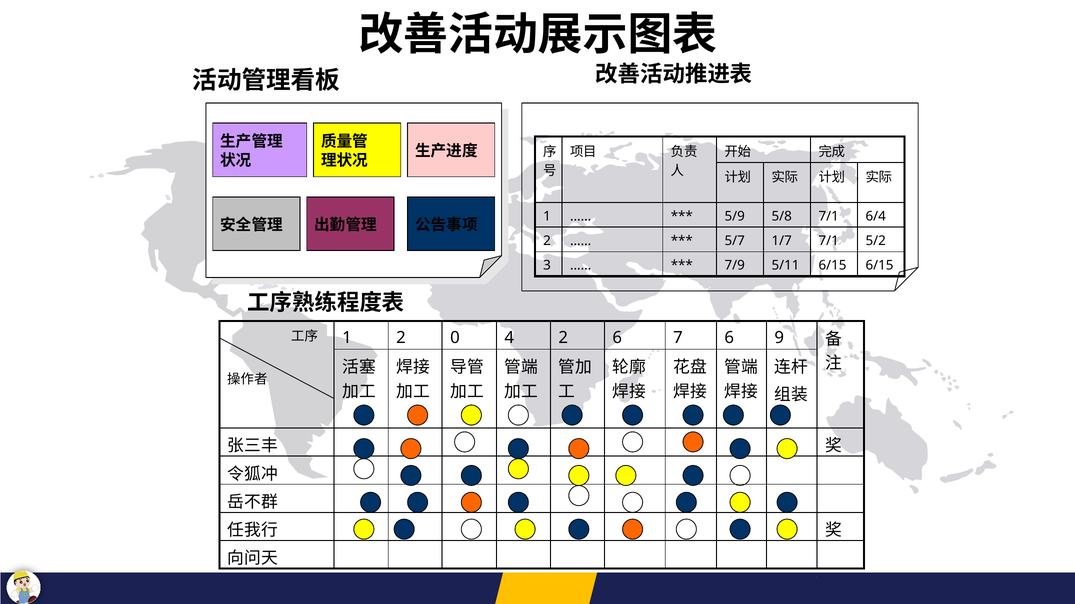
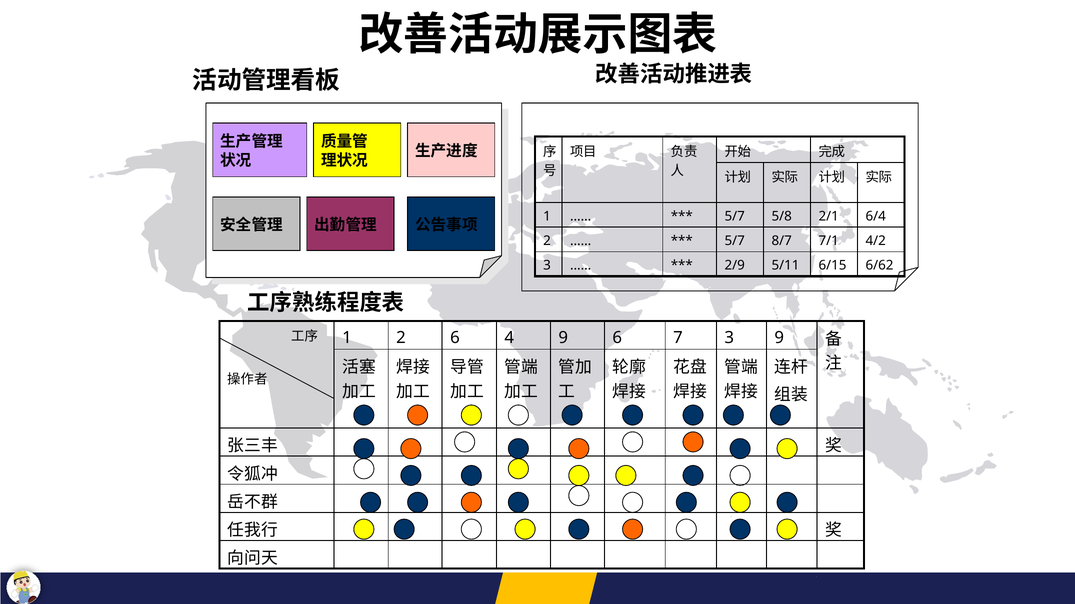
5/9: 5/9 -> 5/7 (735, 217)
5/8 7/1: 7/1 -> 2/1 (829, 217)
1/7: 1/7 -> 8/7 (782, 241)
5/2: 5/2 -> 4/2 (876, 241)
7/9: 7/9 -> 2/9 (735, 266)
6/15 6/15: 6/15 -> 6/62 (880, 266)
2 0: 0 -> 6 (455, 338)
4 2: 2 -> 9 (563, 338)
7 6: 6 -> 3 (729, 338)
